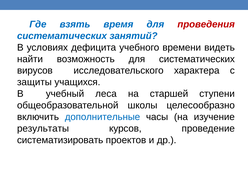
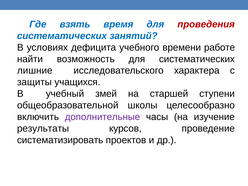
видеть: видеть -> работе (220, 47)
вирусов: вирусов -> лишние (35, 71)
леса: леса -> змей (106, 94)
дополнительные colour: blue -> purple (102, 117)
